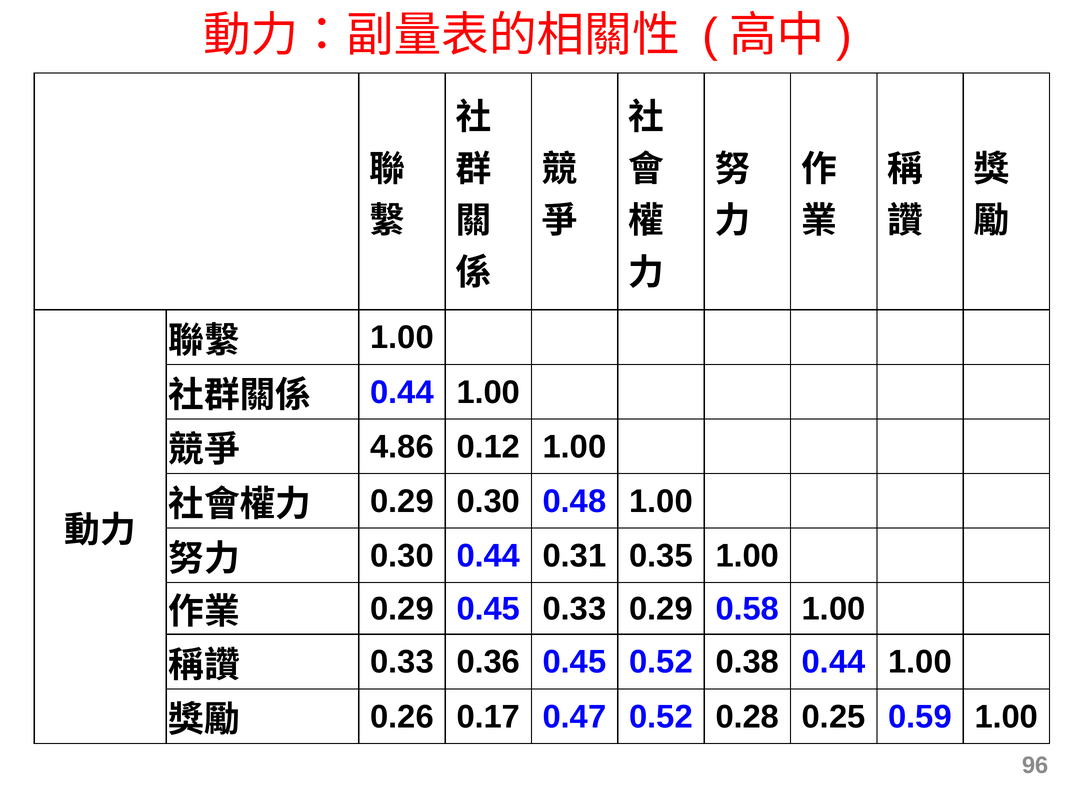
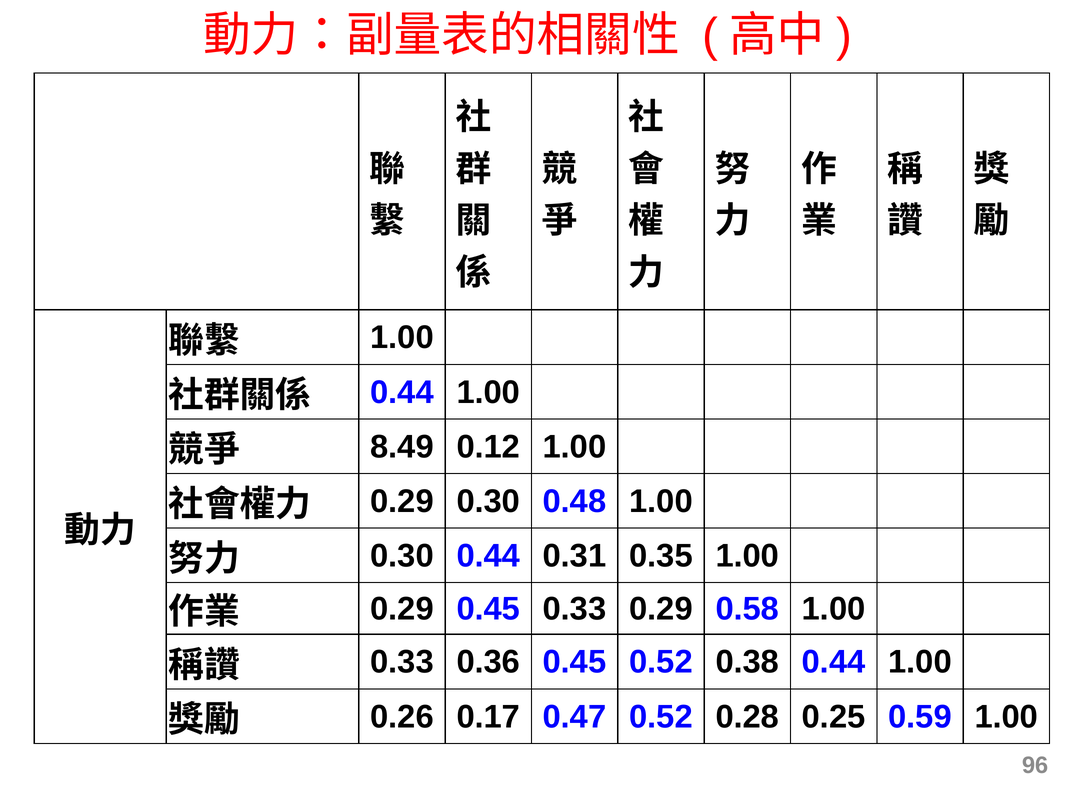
4.86: 4.86 -> 8.49 (402, 447)
